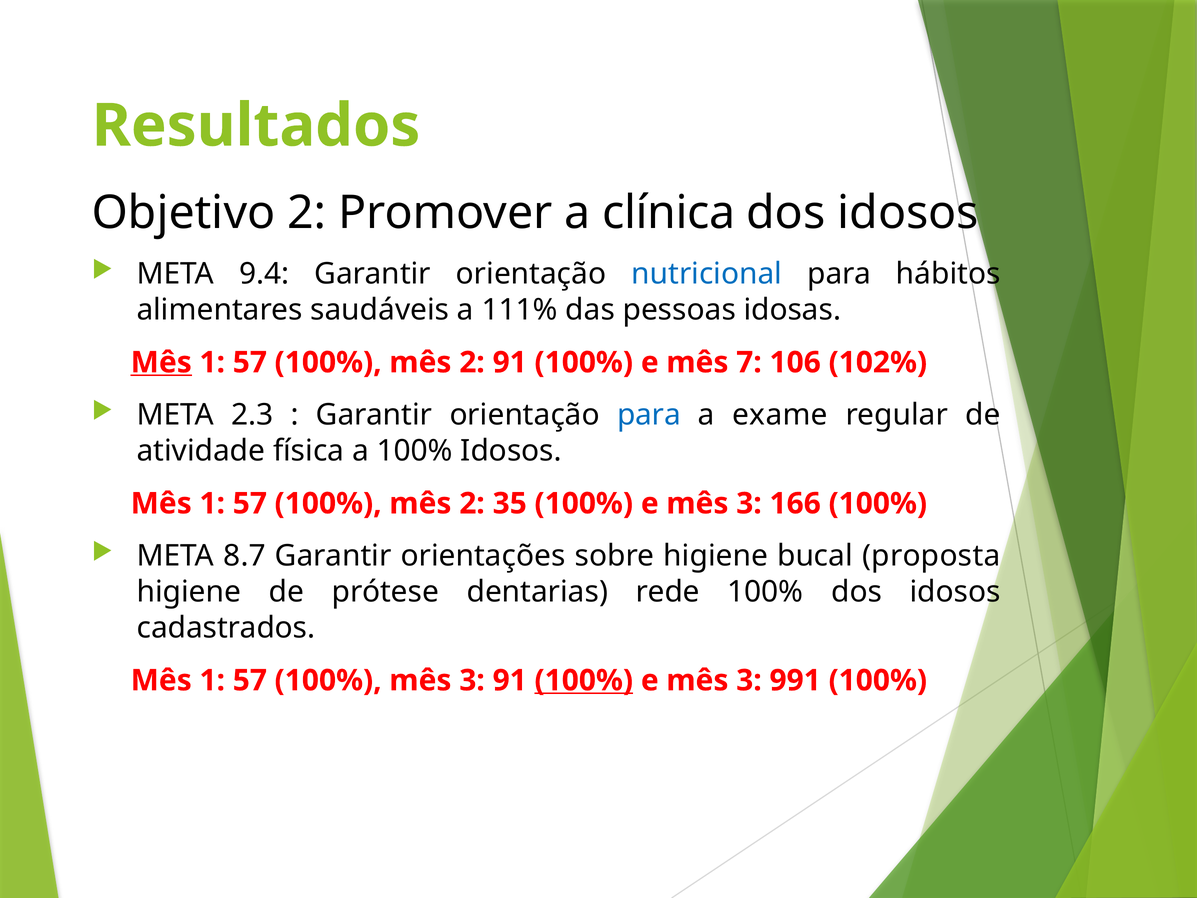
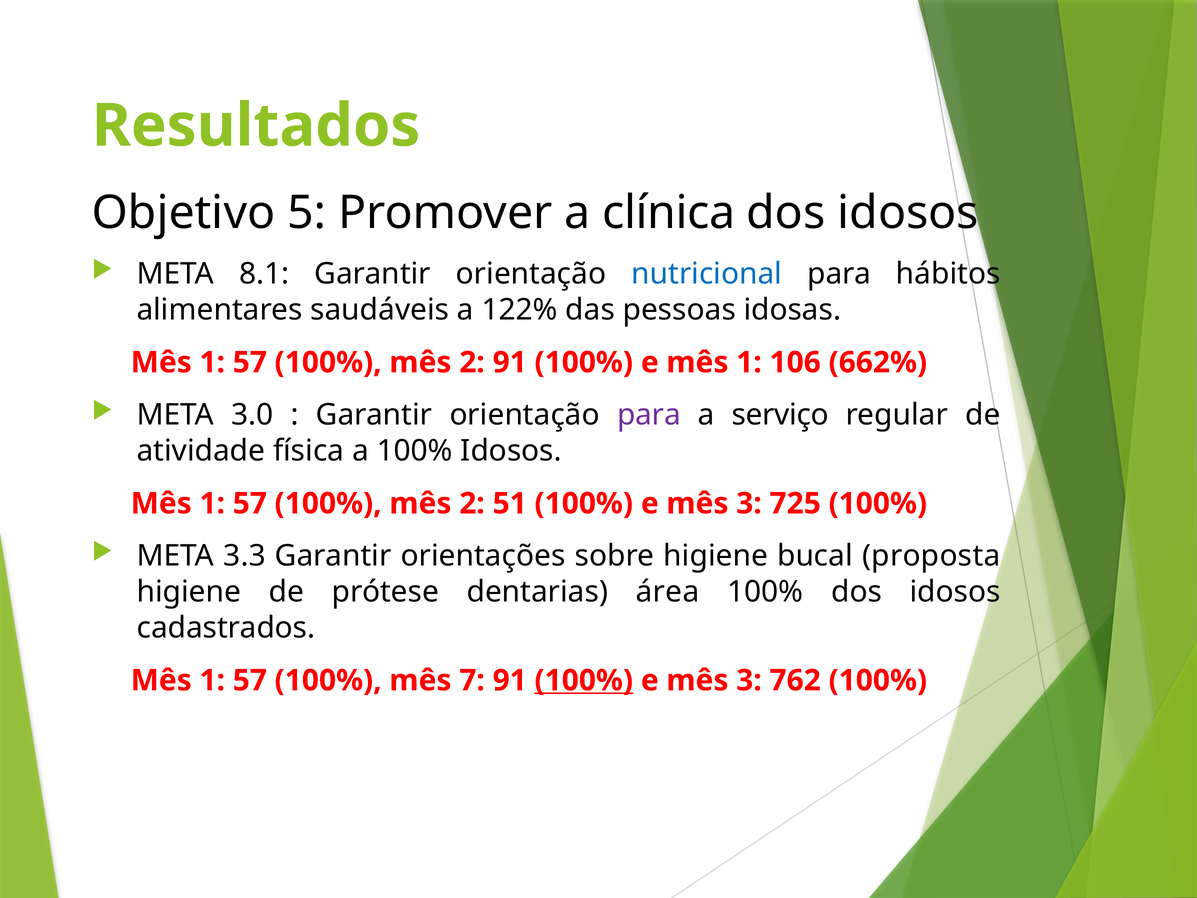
Objetivo 2: 2 -> 5 (307, 213)
9.4: 9.4 -> 8.1 (264, 274)
111%: 111% -> 122% (520, 310)
Mês underline: present -> none (161, 362)
e mês 7: 7 -> 1 (749, 362)
102%: 102% -> 662% (878, 362)
2.3: 2.3 -> 3.0 (252, 415)
para colour: blue -> purple (649, 415)
exame: exame -> serviço (780, 415)
35: 35 -> 51 (510, 503)
166: 166 -> 725 (795, 503)
8.7: 8.7 -> 3.3 (245, 556)
rede: rede -> área (668, 592)
100% mês 3: 3 -> 7 (472, 680)
991: 991 -> 762 (795, 680)
